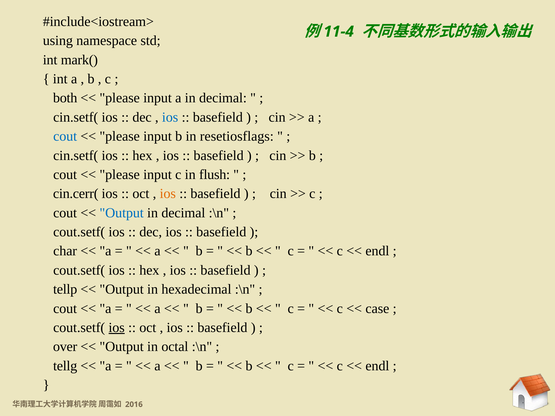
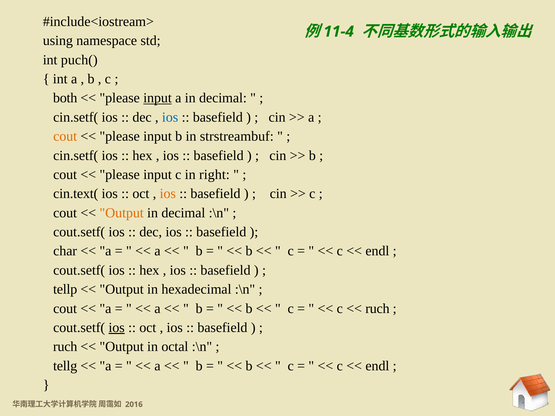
mark(: mark( -> puch( (79, 60)
input underline: none -> present (158, 98)
cout colour: blue -> orange (65, 136)
resetiosflags: resetiosflags -> strstreambuf (237, 136)
flush: flush -> right (214, 175)
cin.cerr(: cin.cerr( -> cin.text( (76, 194)
Output colour: blue -> orange (122, 213)
case: case -> ruch (377, 309)
over: over -> ruch (65, 347)
